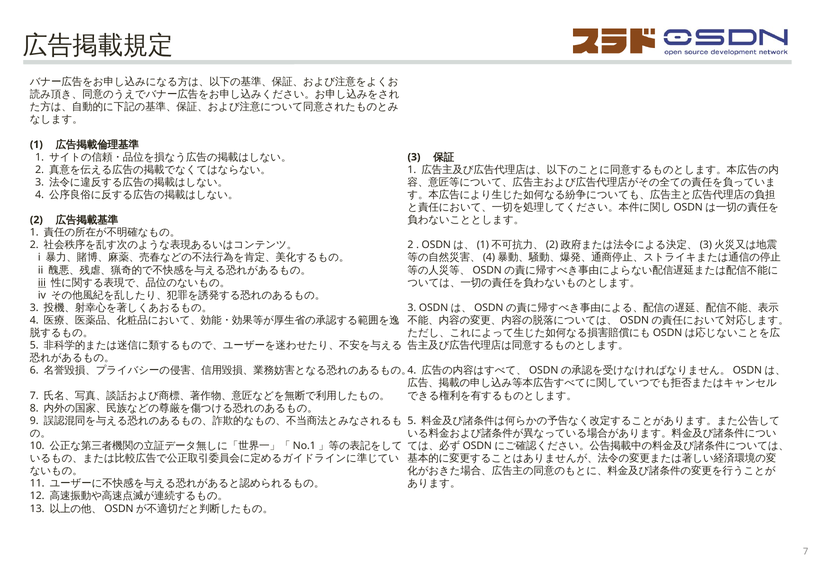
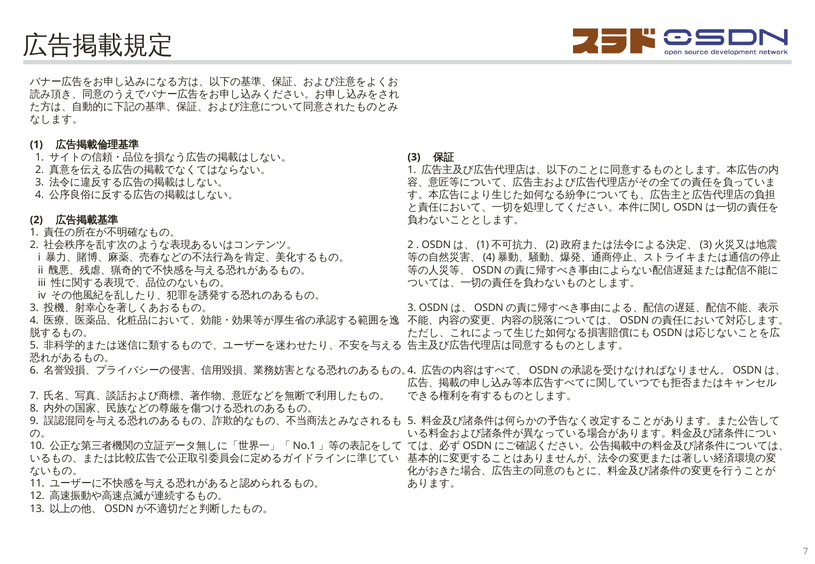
iii underline: present -> none (42, 283)
